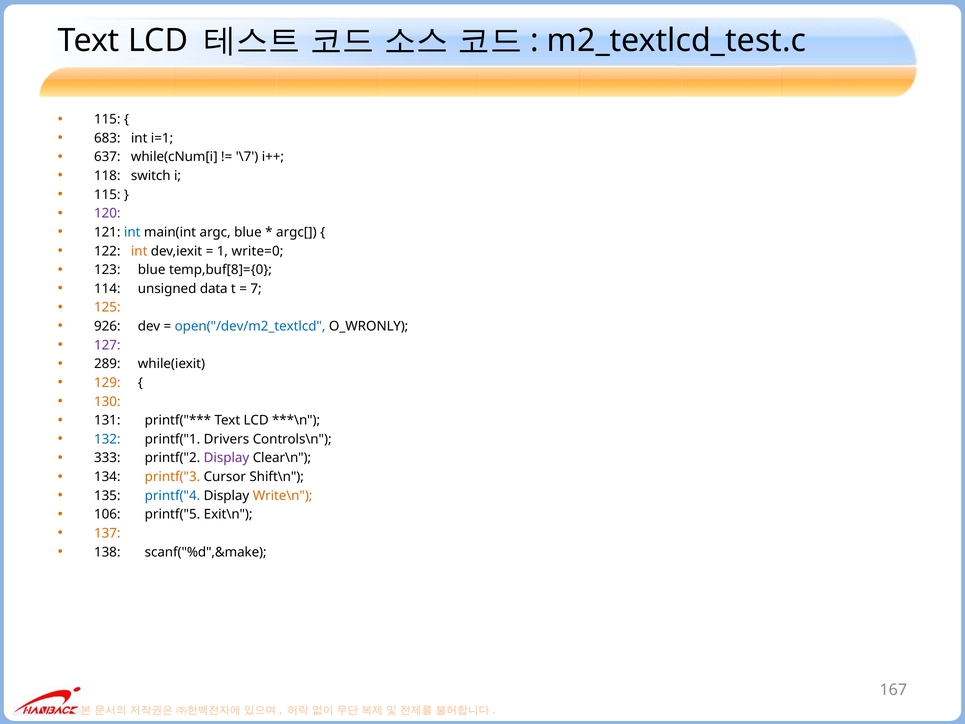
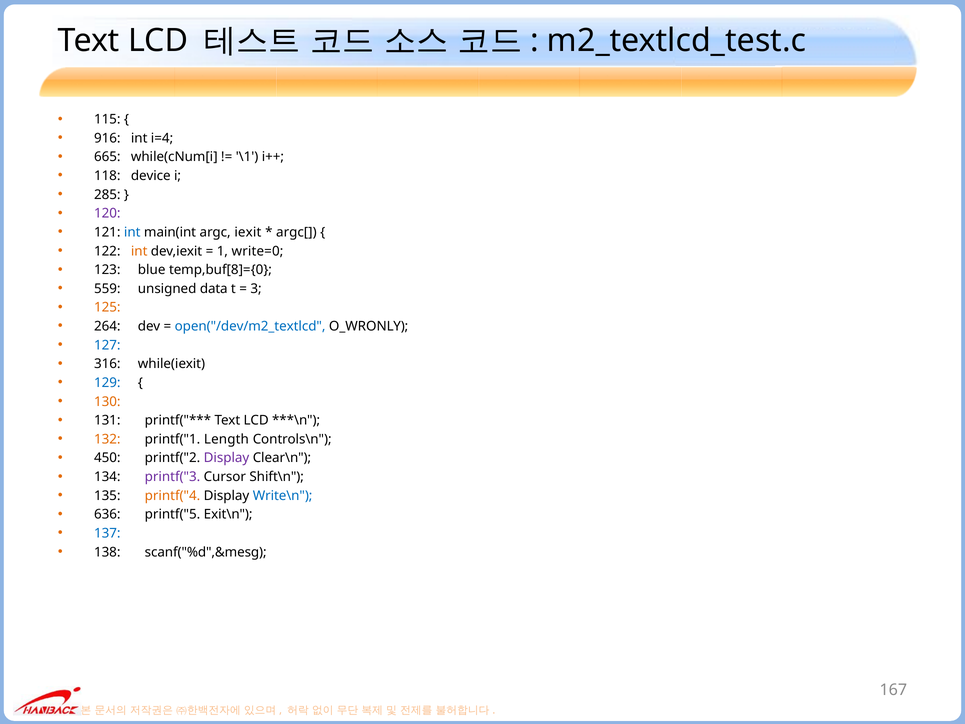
683: 683 -> 916 (107, 138)
i=1: i=1 -> i=4 (162, 138)
637: 637 -> 665 (107, 157)
\7: \7 -> \1 (247, 157)
switch: switch -> device (151, 176)
115: 115 -> 285 (107, 195)
argc blue: blue -> iexit (248, 232)
114: 114 -> 559 (107, 289)
7: 7 -> 3 (256, 289)
926: 926 -> 264 (107, 326)
127 colour: purple -> blue (107, 345)
289: 289 -> 316 (107, 364)
129 colour: orange -> blue (107, 383)
132 colour: blue -> orange (107, 439)
Drivers: Drivers -> Length (226, 439)
333: 333 -> 450 (107, 458)
printf("3 colour: orange -> purple (173, 477)
printf("4 colour: blue -> orange (173, 495)
Write\n colour: orange -> blue (283, 495)
106: 106 -> 636 (107, 514)
137 colour: orange -> blue (107, 533)
scanf("%d",&make: scanf("%d",&make -> scanf("%d",&mesg (206, 552)
